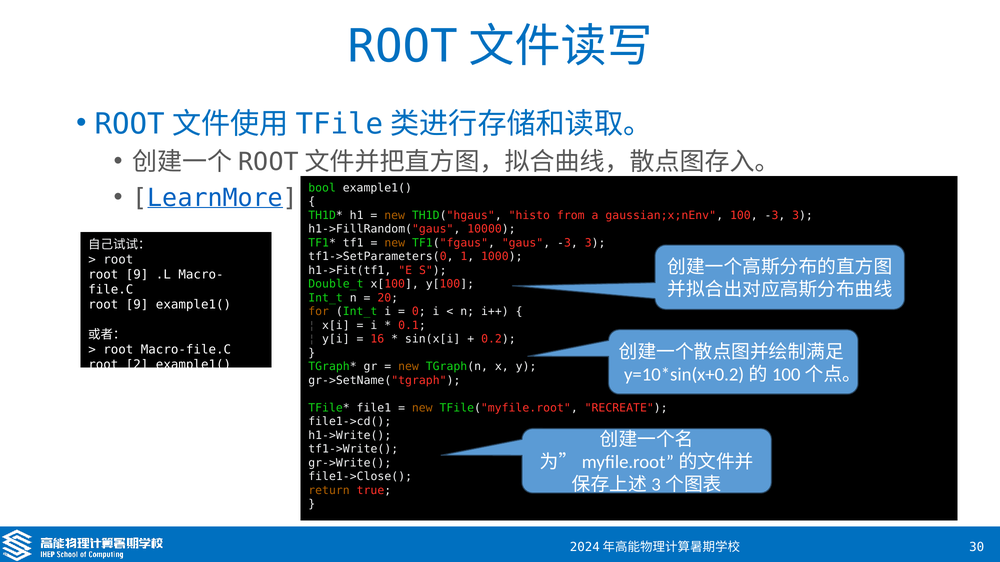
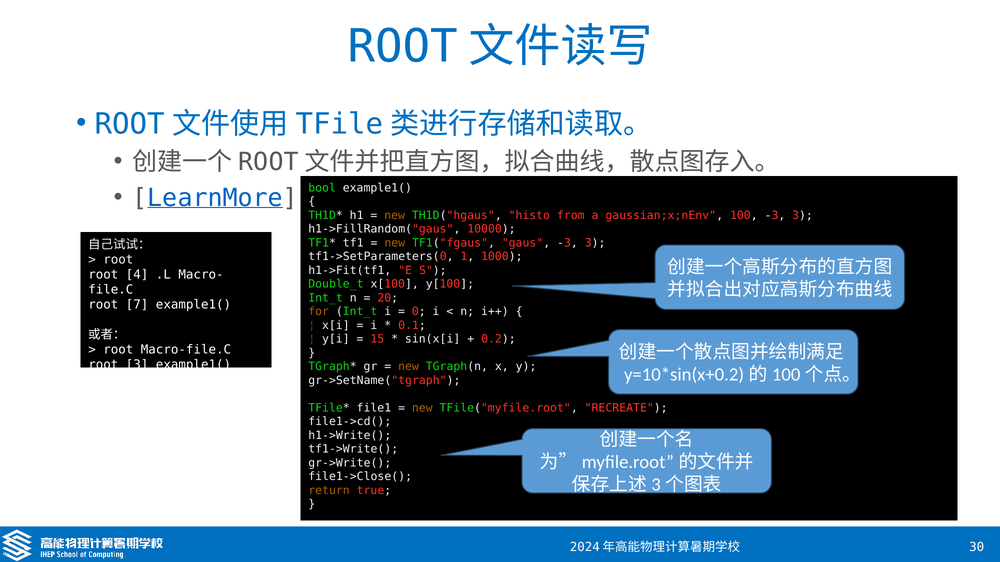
9: 9 -> 4 (137, 275)
9: 9 -> 7 (137, 305)
16: 16 -> 15 (377, 339)
root 2: 2 -> 3 (137, 365)
